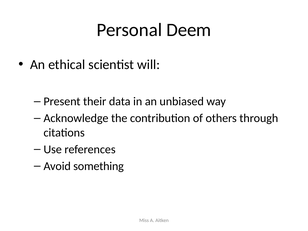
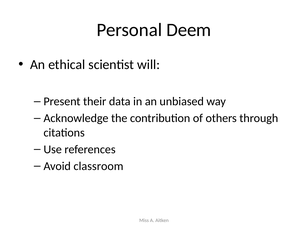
something: something -> classroom (98, 166)
